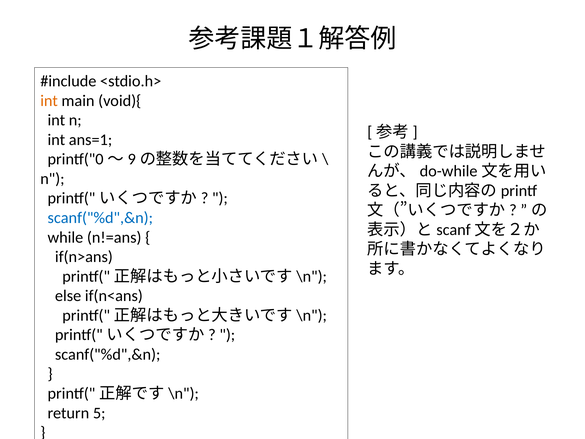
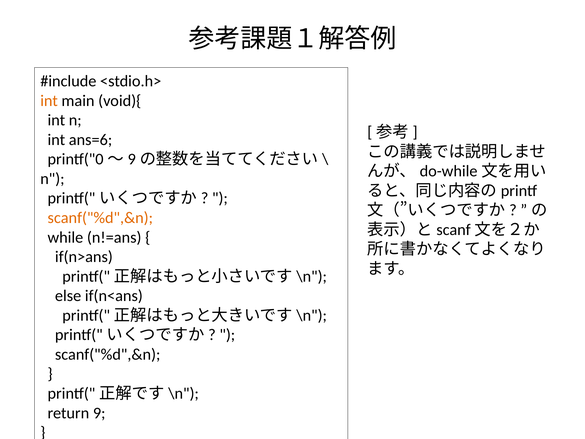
ans=1: ans=1 -> ans=6 (91, 140)
scanf("%d",&n colour: blue -> orange (100, 218)
5: 5 -> 9 (99, 413)
